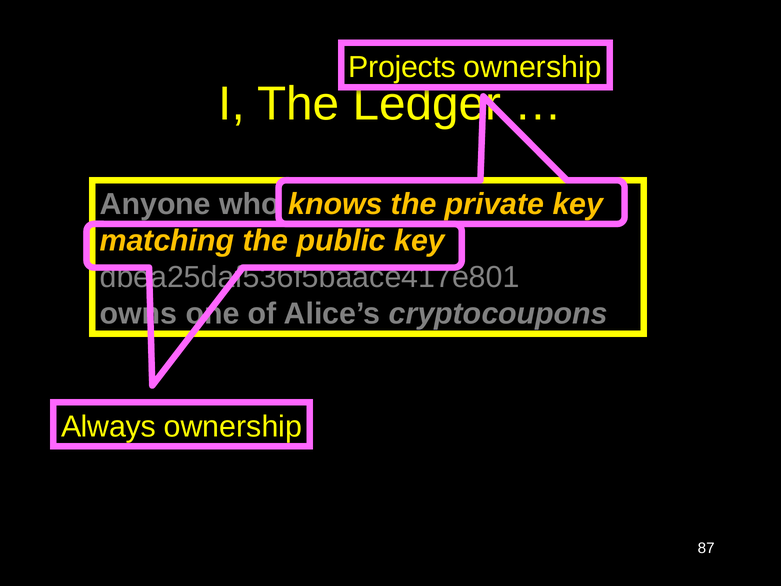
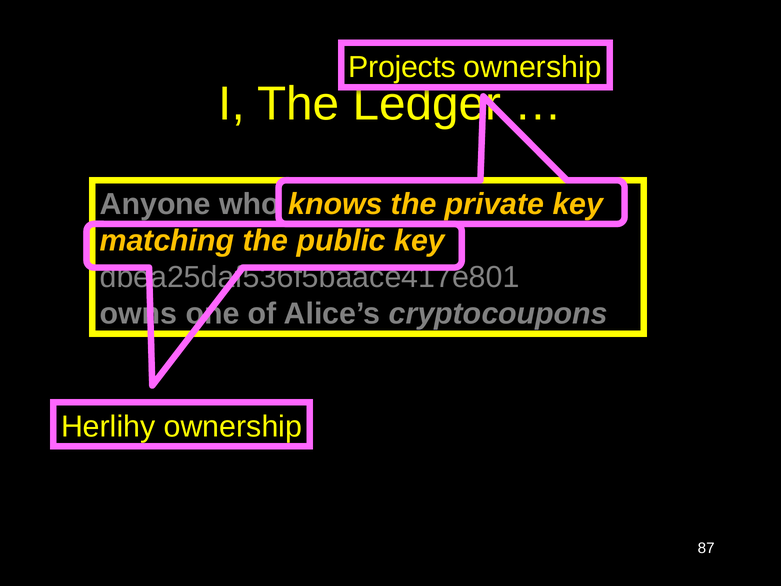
Always: Always -> Herlihy (108, 426)
